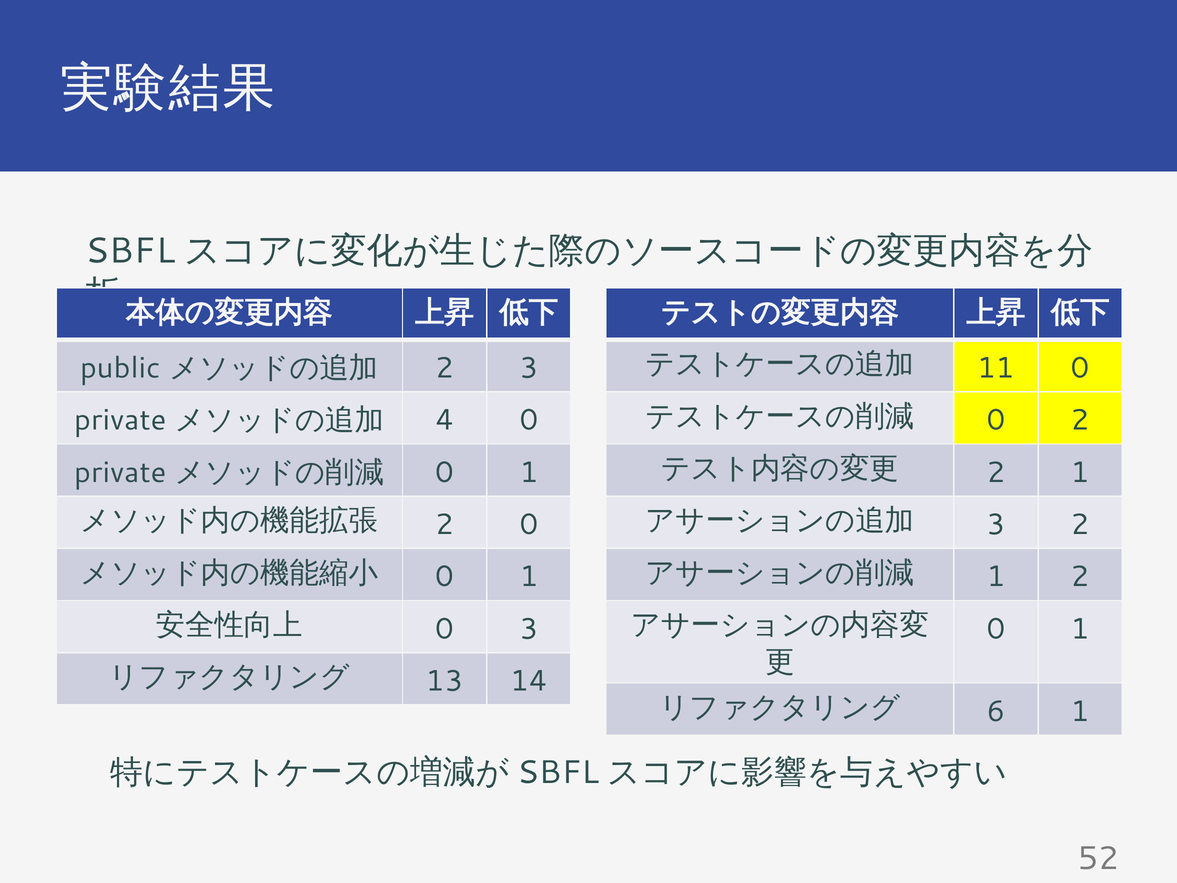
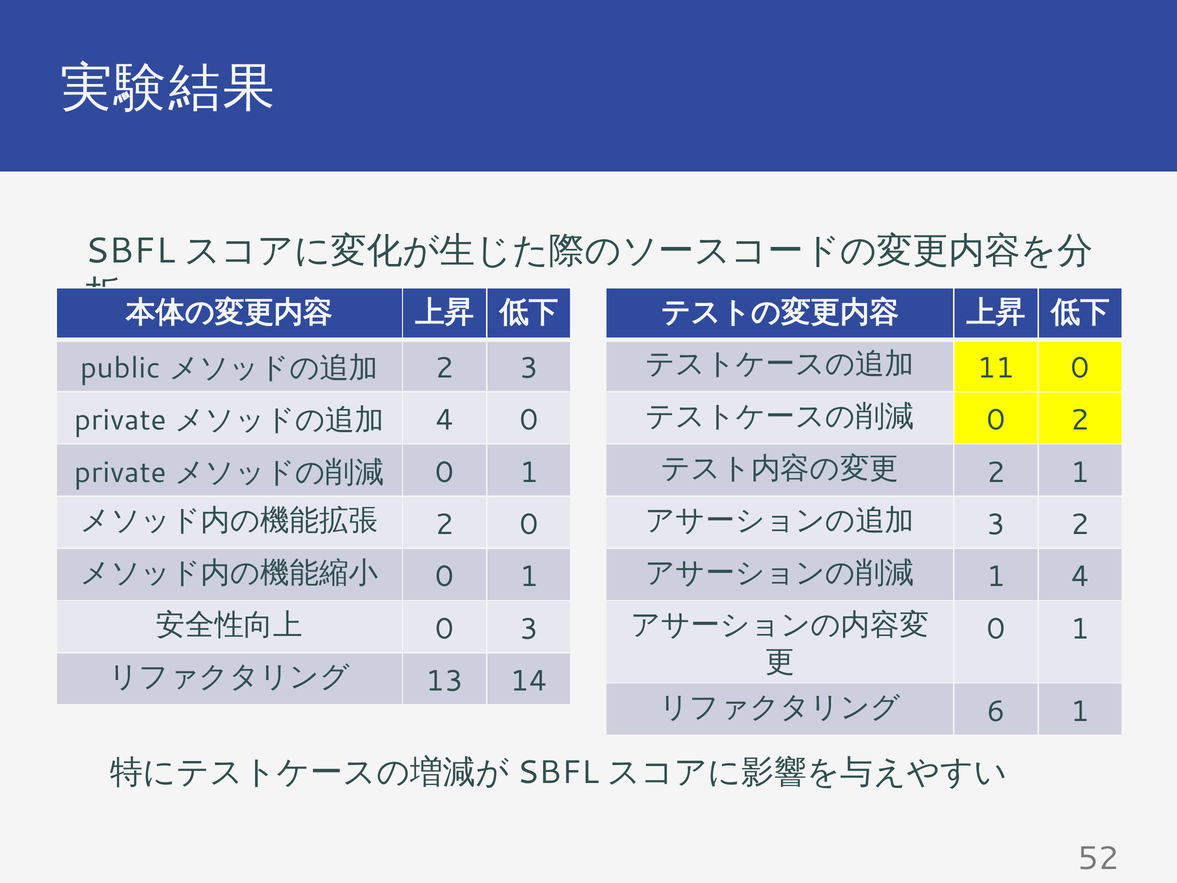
1 2: 2 -> 4 (1080, 577)
